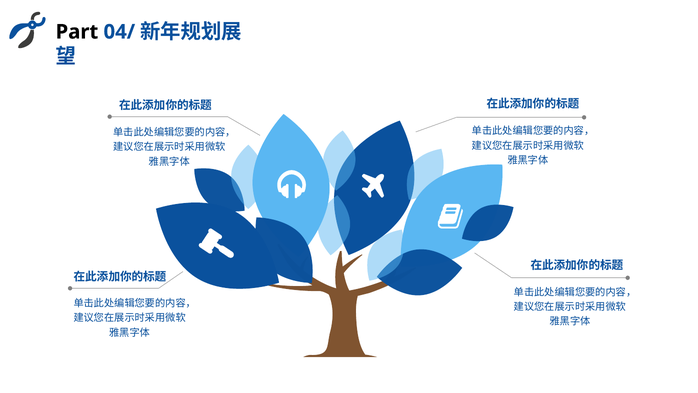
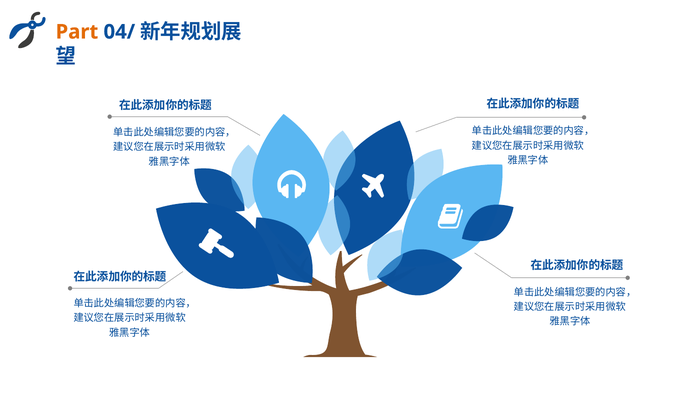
Part colour: black -> orange (77, 32)
